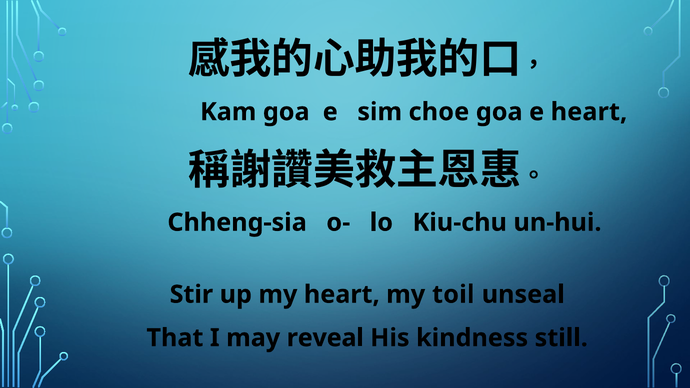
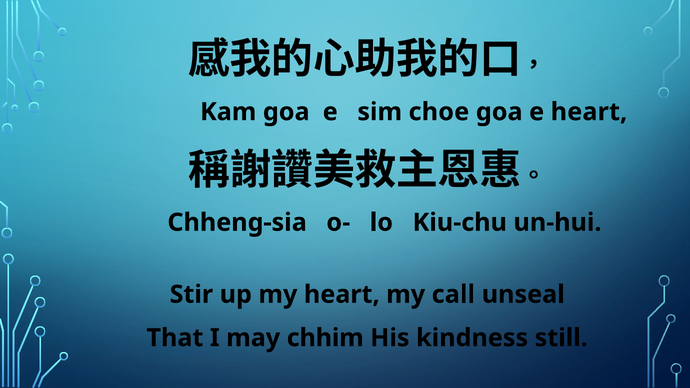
toil: toil -> call (453, 295)
reveal: reveal -> chhim (325, 338)
